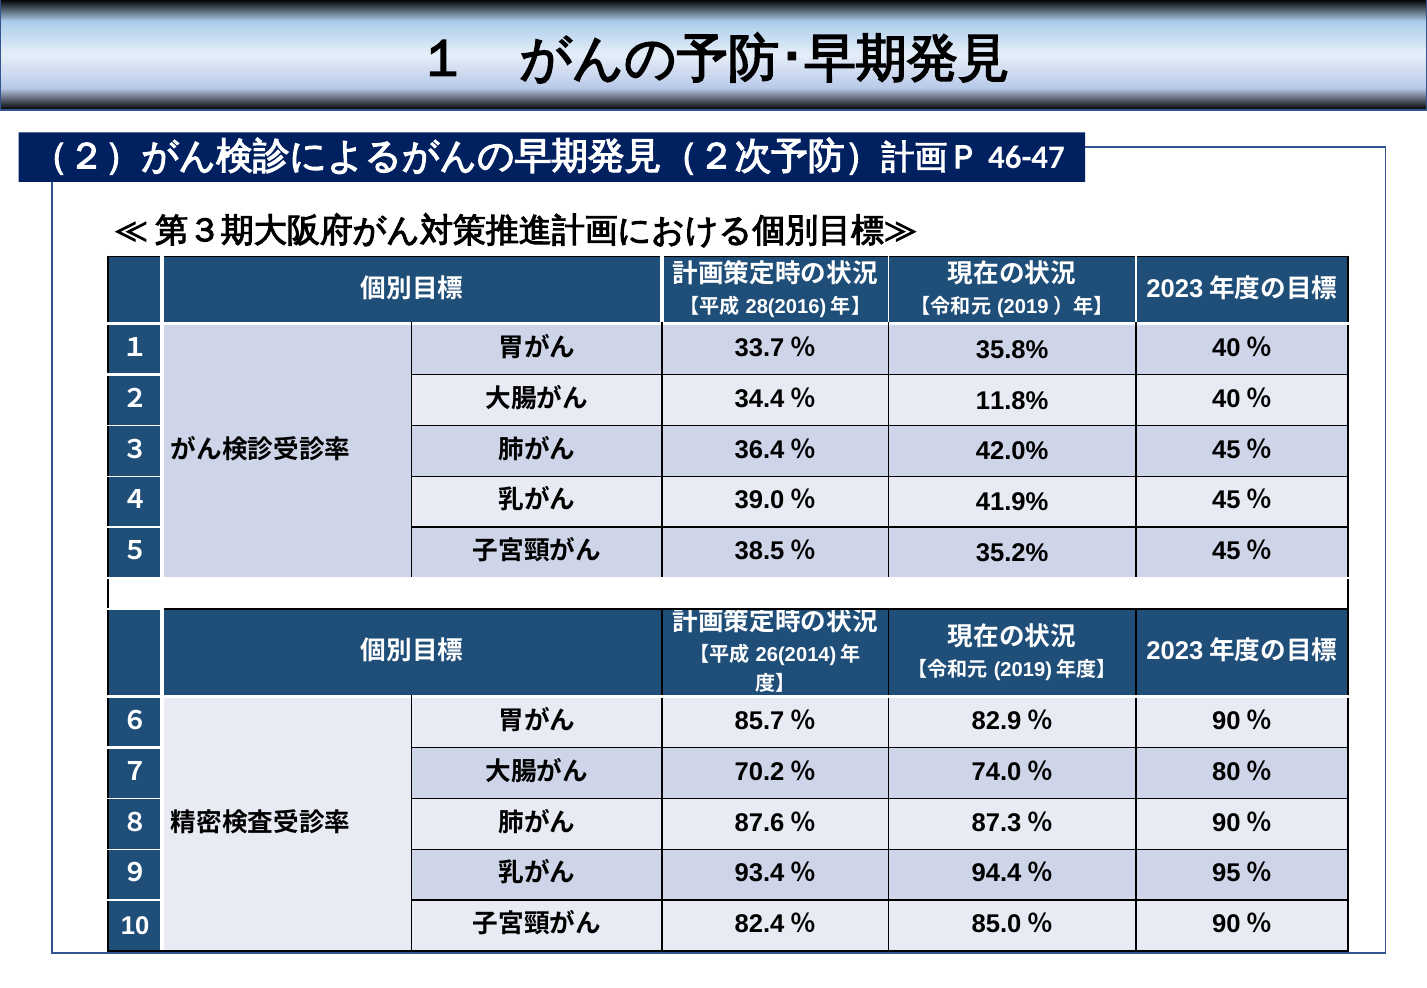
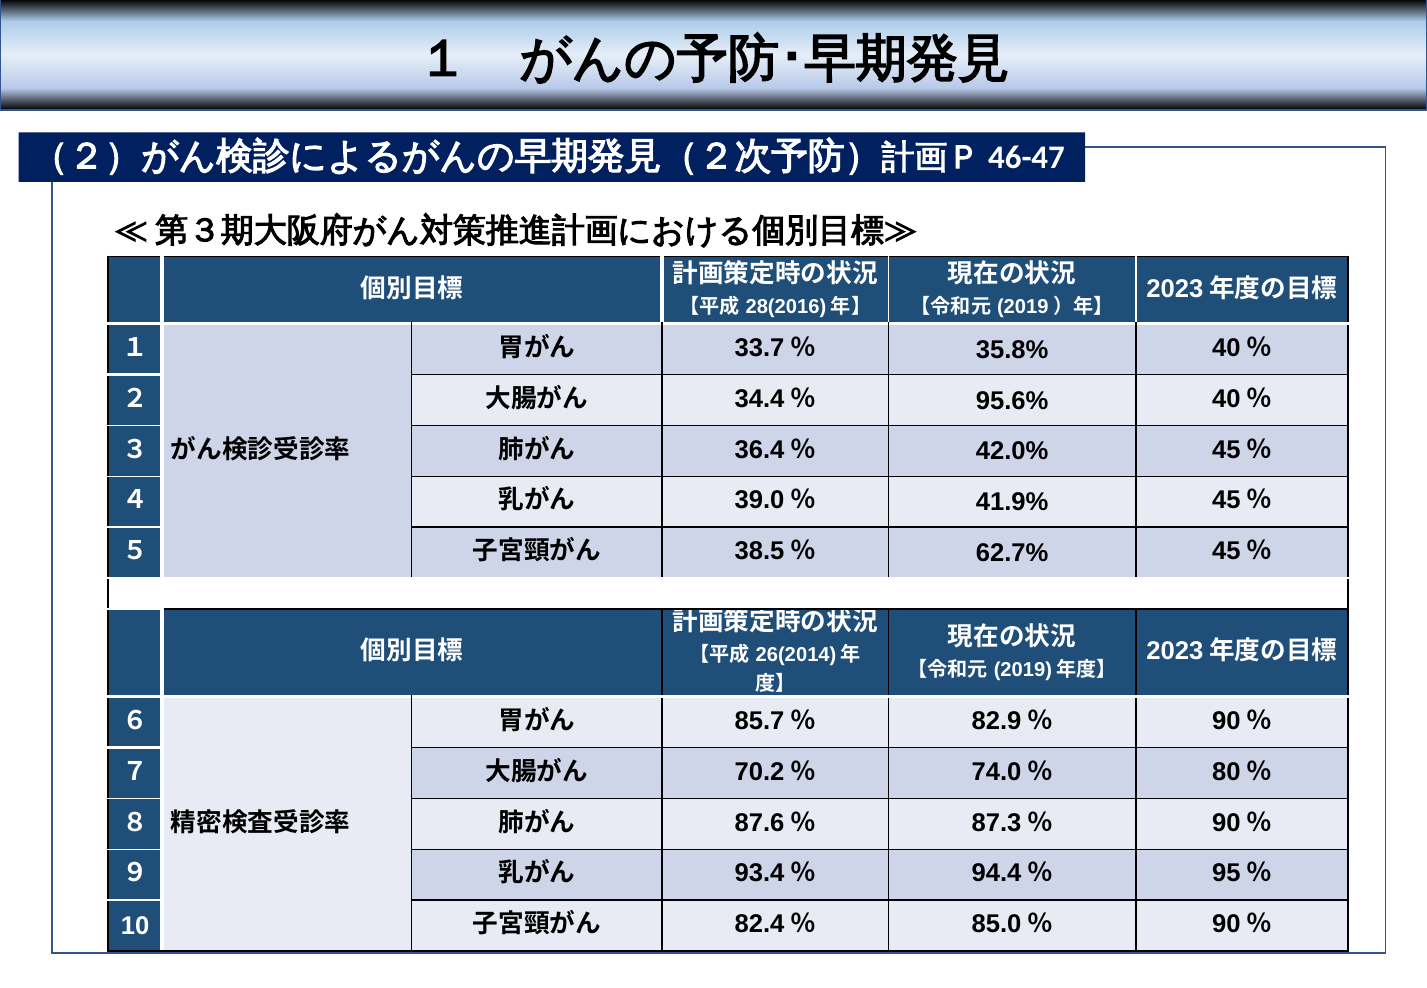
11.8%: 11.8% -> 95.6% (1012, 401)
35.2%: 35.2% -> 62.7% (1012, 553)
